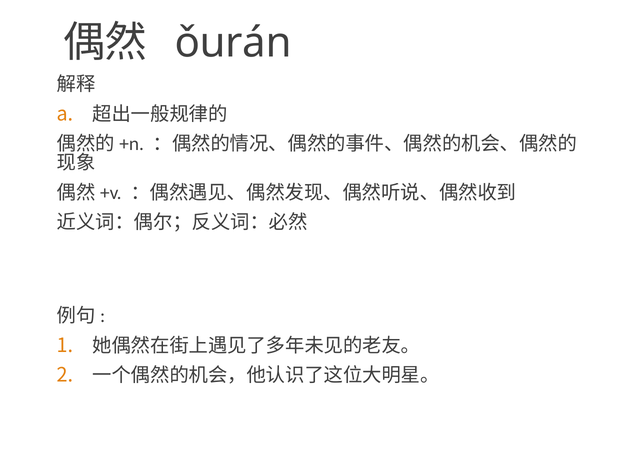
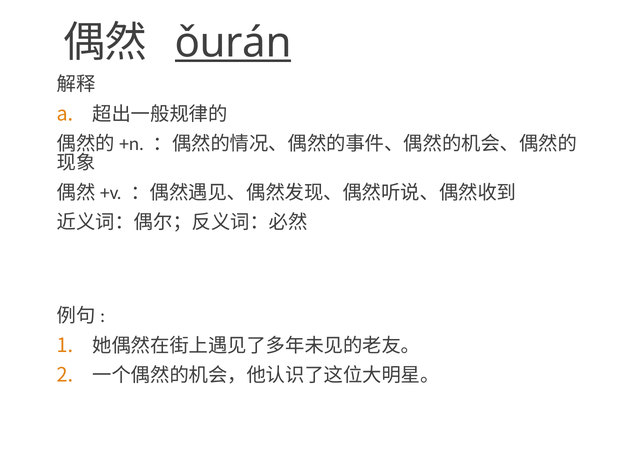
ǒurán underline: none -> present (233, 43)
